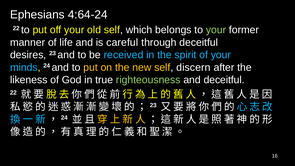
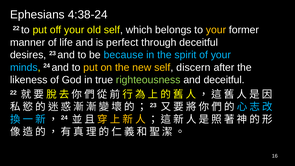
4:64-24: 4:64-24 -> 4:38-24 (88, 15)
your colour: light green -> yellow (216, 30)
careful: careful -> perfect (122, 42)
received: received -> because (124, 55)
